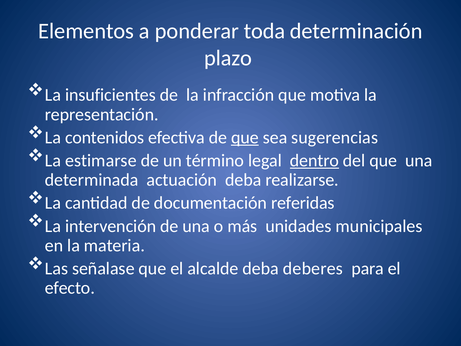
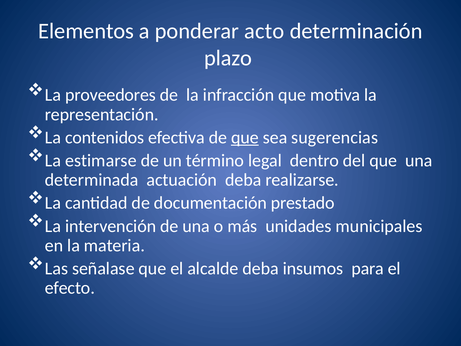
toda: toda -> acto (264, 31)
insuficientes: insuficientes -> proveedores (110, 95)
dentro underline: present -> none (314, 160)
referidas: referidas -> prestado (303, 203)
deberes: deberes -> insumos (313, 268)
